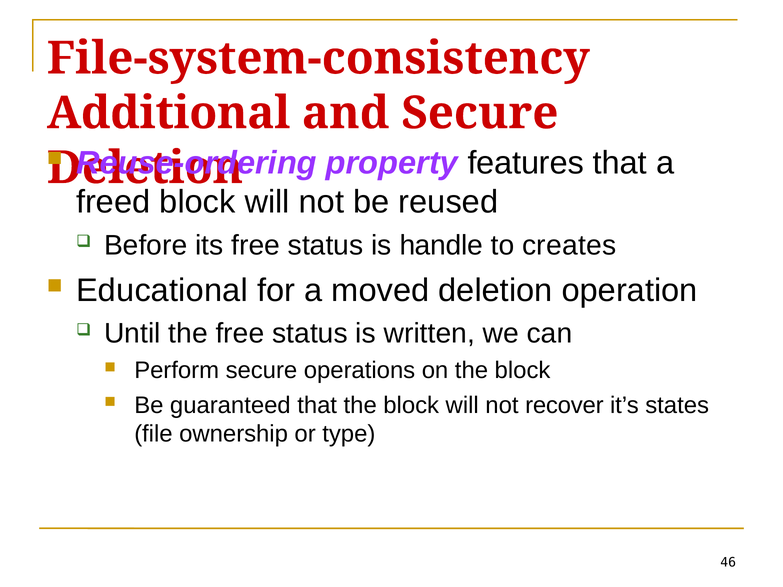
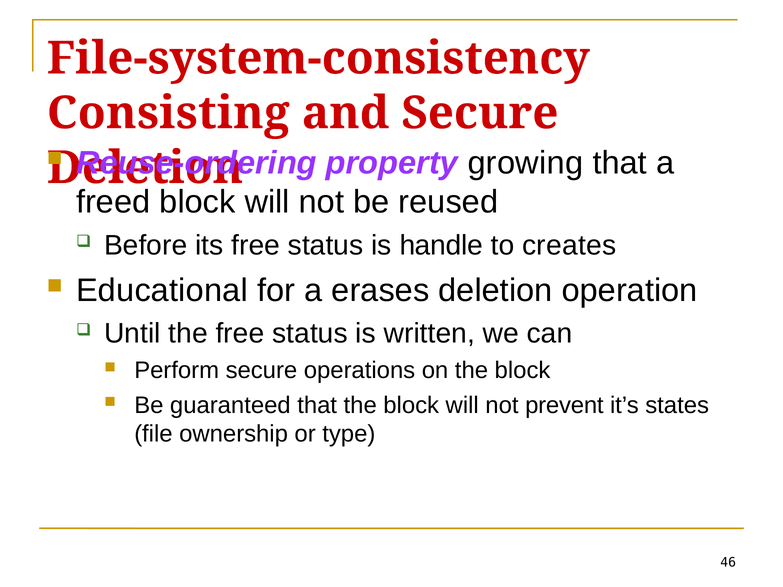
Additional: Additional -> Consisting (168, 113)
features: features -> growing (525, 163)
moved: moved -> erases (380, 290)
recover: recover -> prevent (564, 405)
